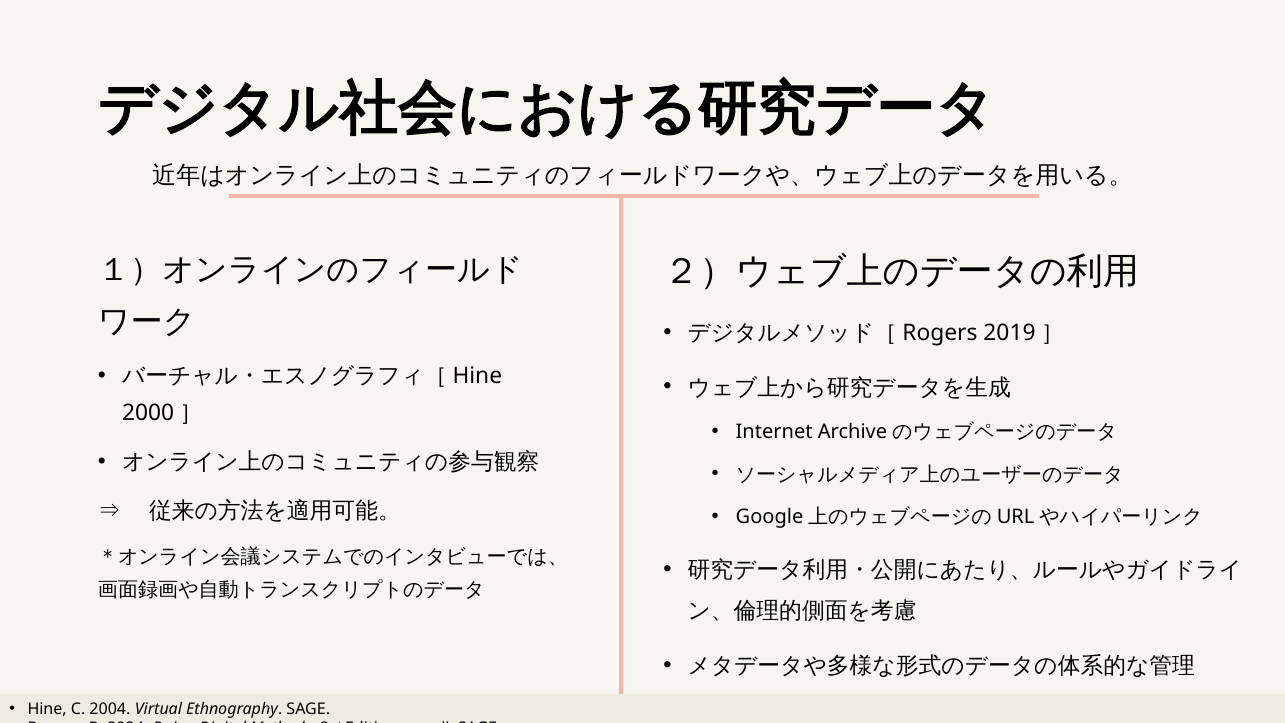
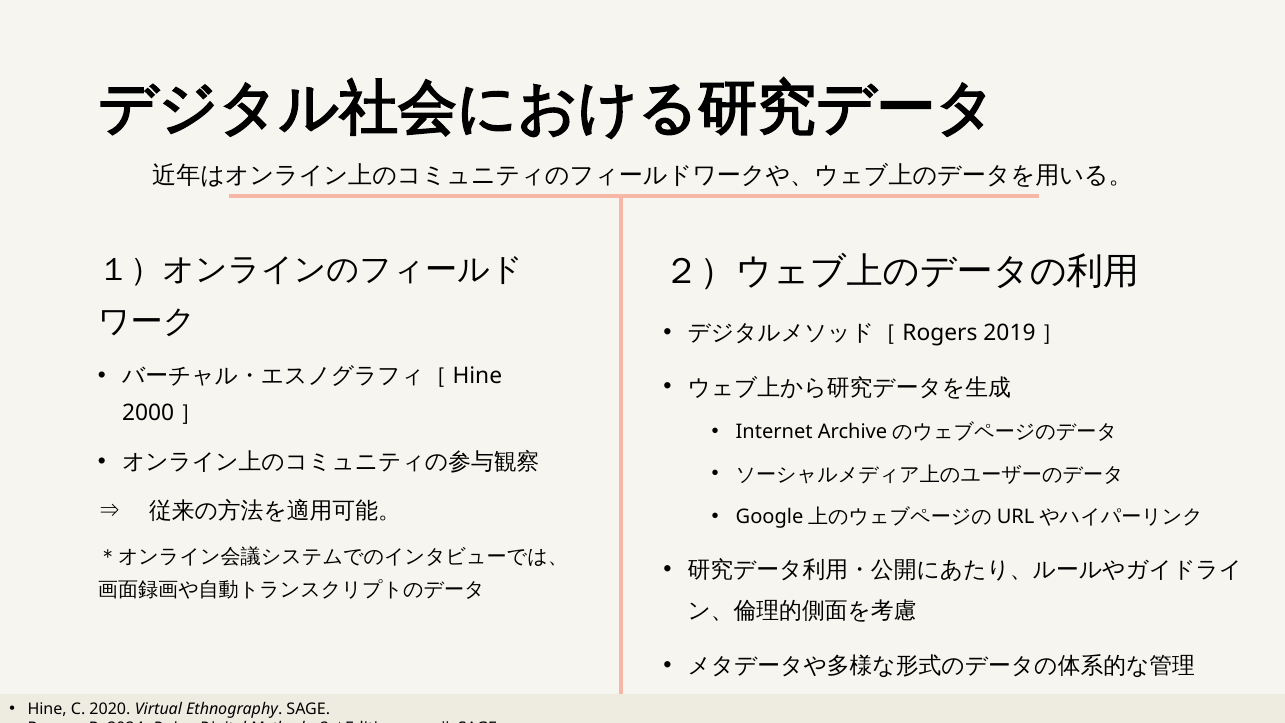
2004: 2004 -> 2020 (110, 709)
